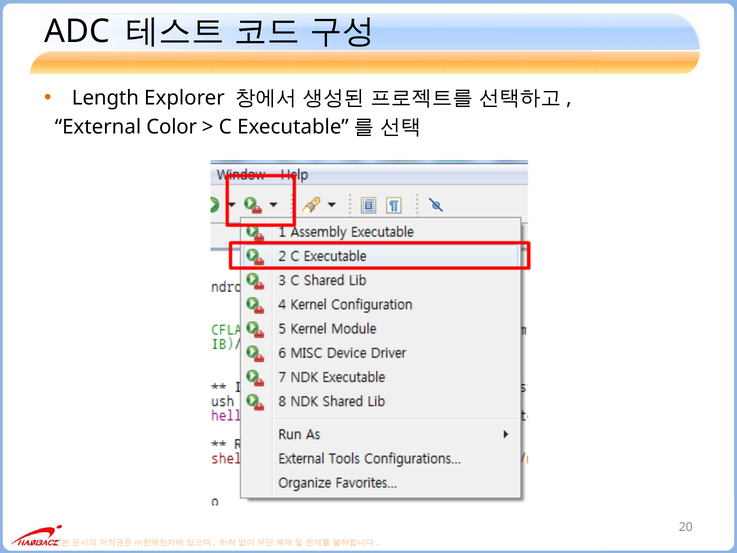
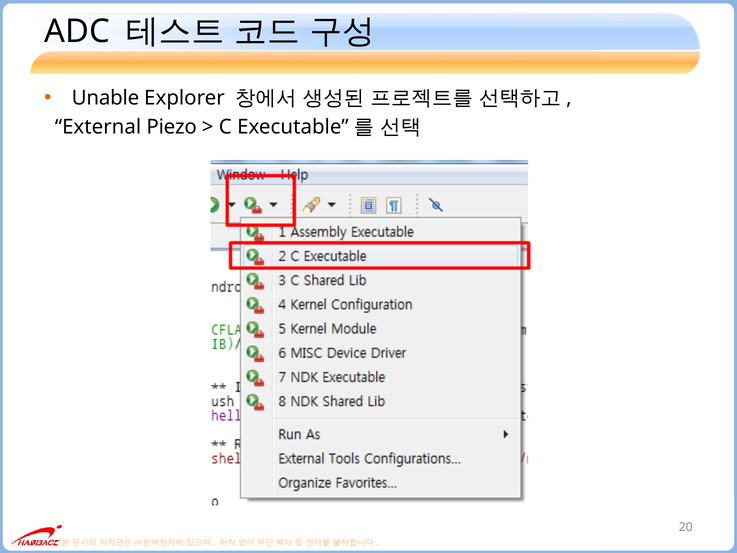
Length: Length -> Unable (105, 98)
Color: Color -> Piezo (172, 127)
